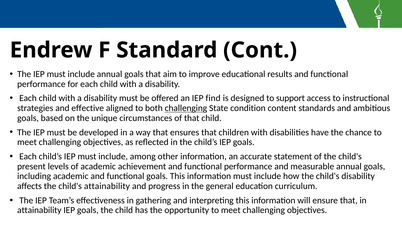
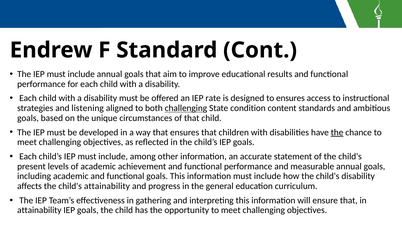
find: find -> rate (213, 98)
to support: support -> ensures (290, 98)
effective: effective -> listening (88, 108)
the underline: none -> present (337, 132)
